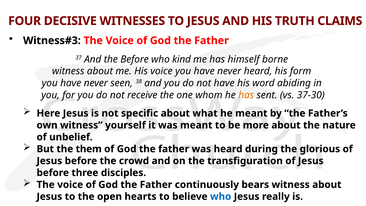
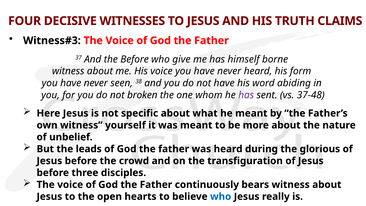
kind: kind -> give (181, 59)
receive: receive -> broken (142, 95)
has colour: orange -> purple (246, 95)
37-30: 37-30 -> 37-48 (311, 95)
them: them -> leads (89, 149)
